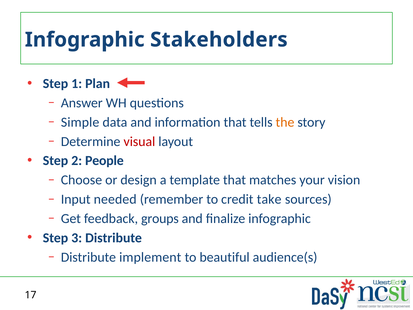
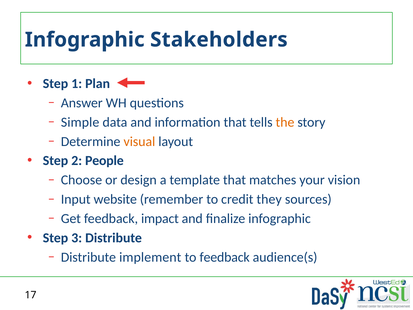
visual colour: red -> orange (139, 141)
needed: needed -> website (115, 199)
take: take -> they (269, 199)
groups: groups -> impact (160, 218)
to beautiful: beautiful -> feedback (225, 257)
